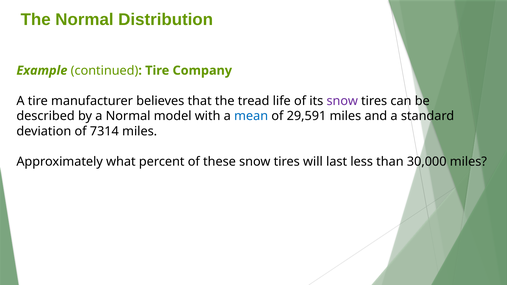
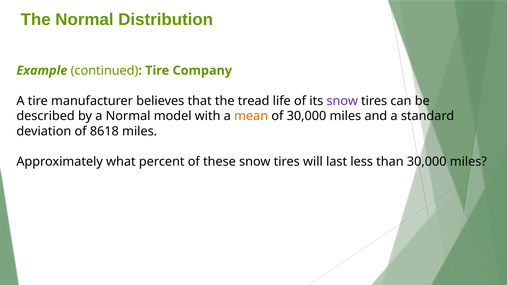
mean colour: blue -> orange (251, 116)
of 29,591: 29,591 -> 30,000 (306, 116)
7314: 7314 -> 8618 (104, 131)
